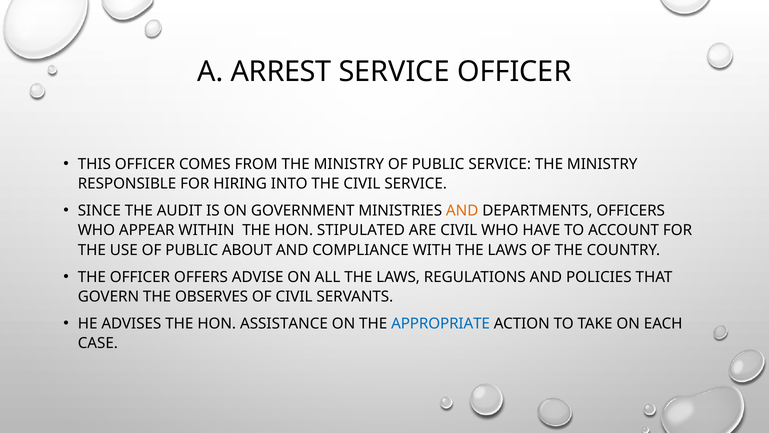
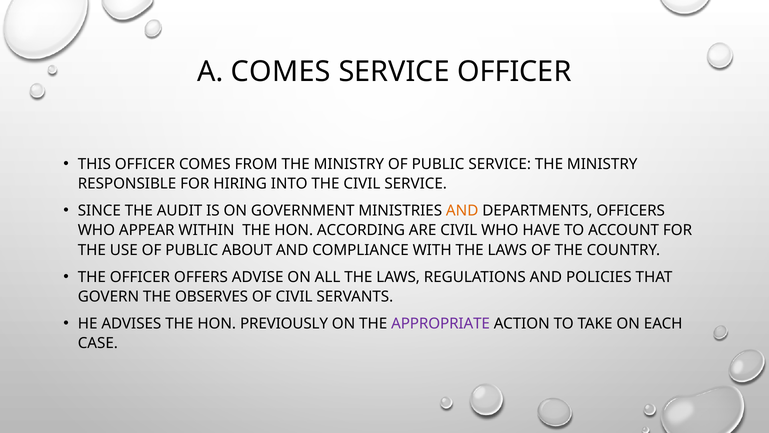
A ARREST: ARREST -> COMES (281, 72)
STIPULATED: STIPULATED -> ACCORDING (361, 230)
ASSISTANCE: ASSISTANCE -> PREVIOUSLY (284, 323)
APPROPRIATE colour: blue -> purple (441, 323)
